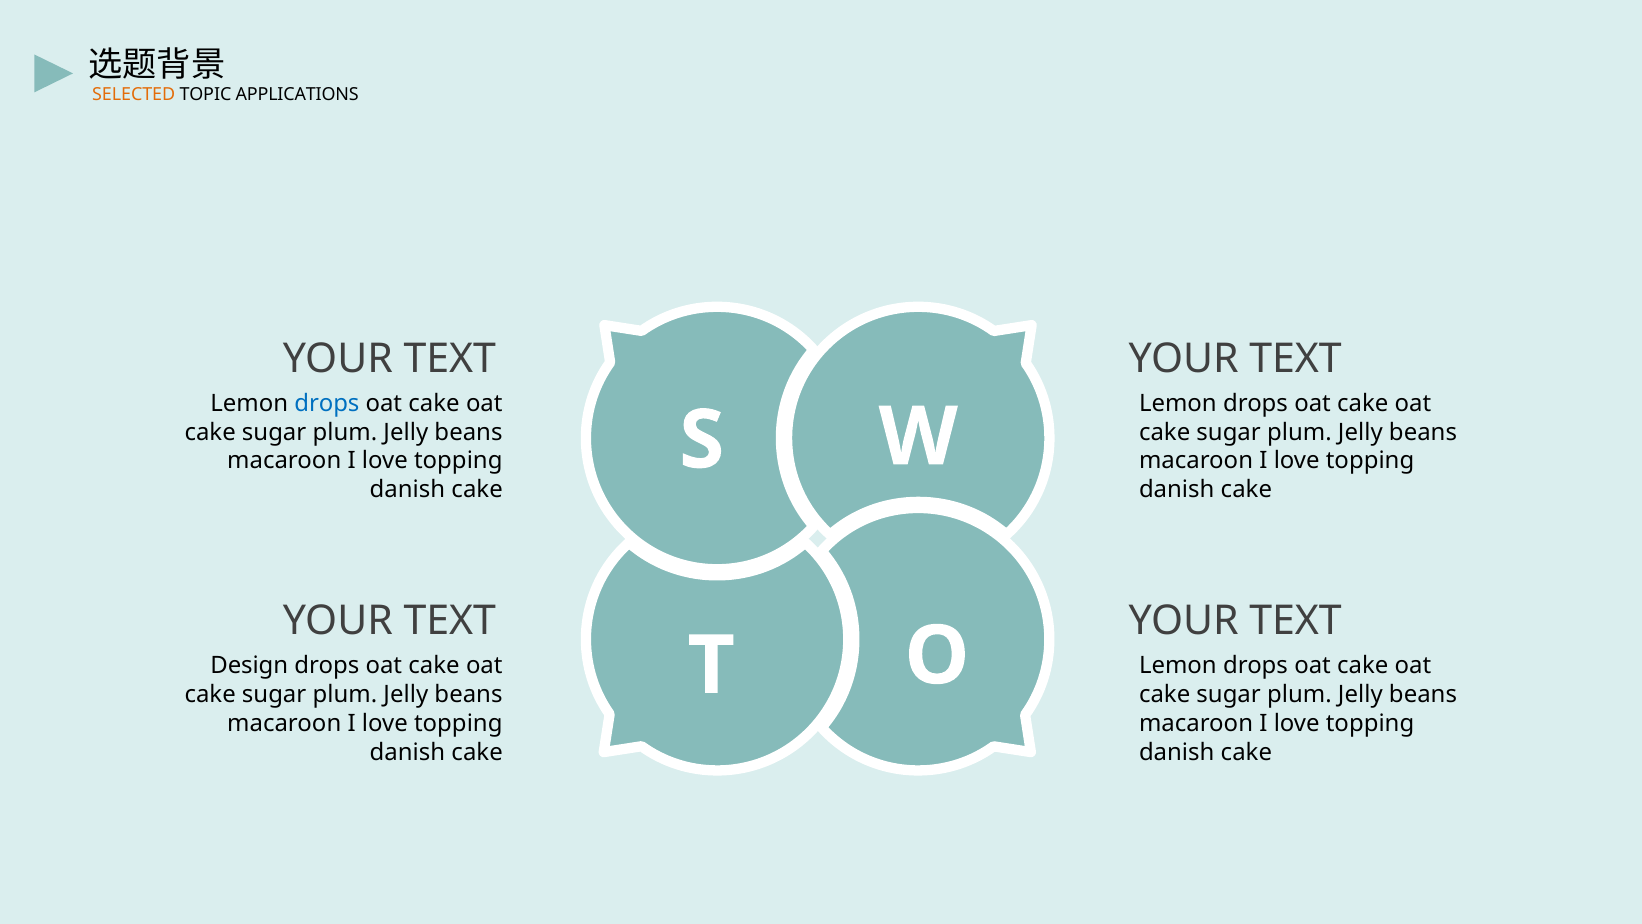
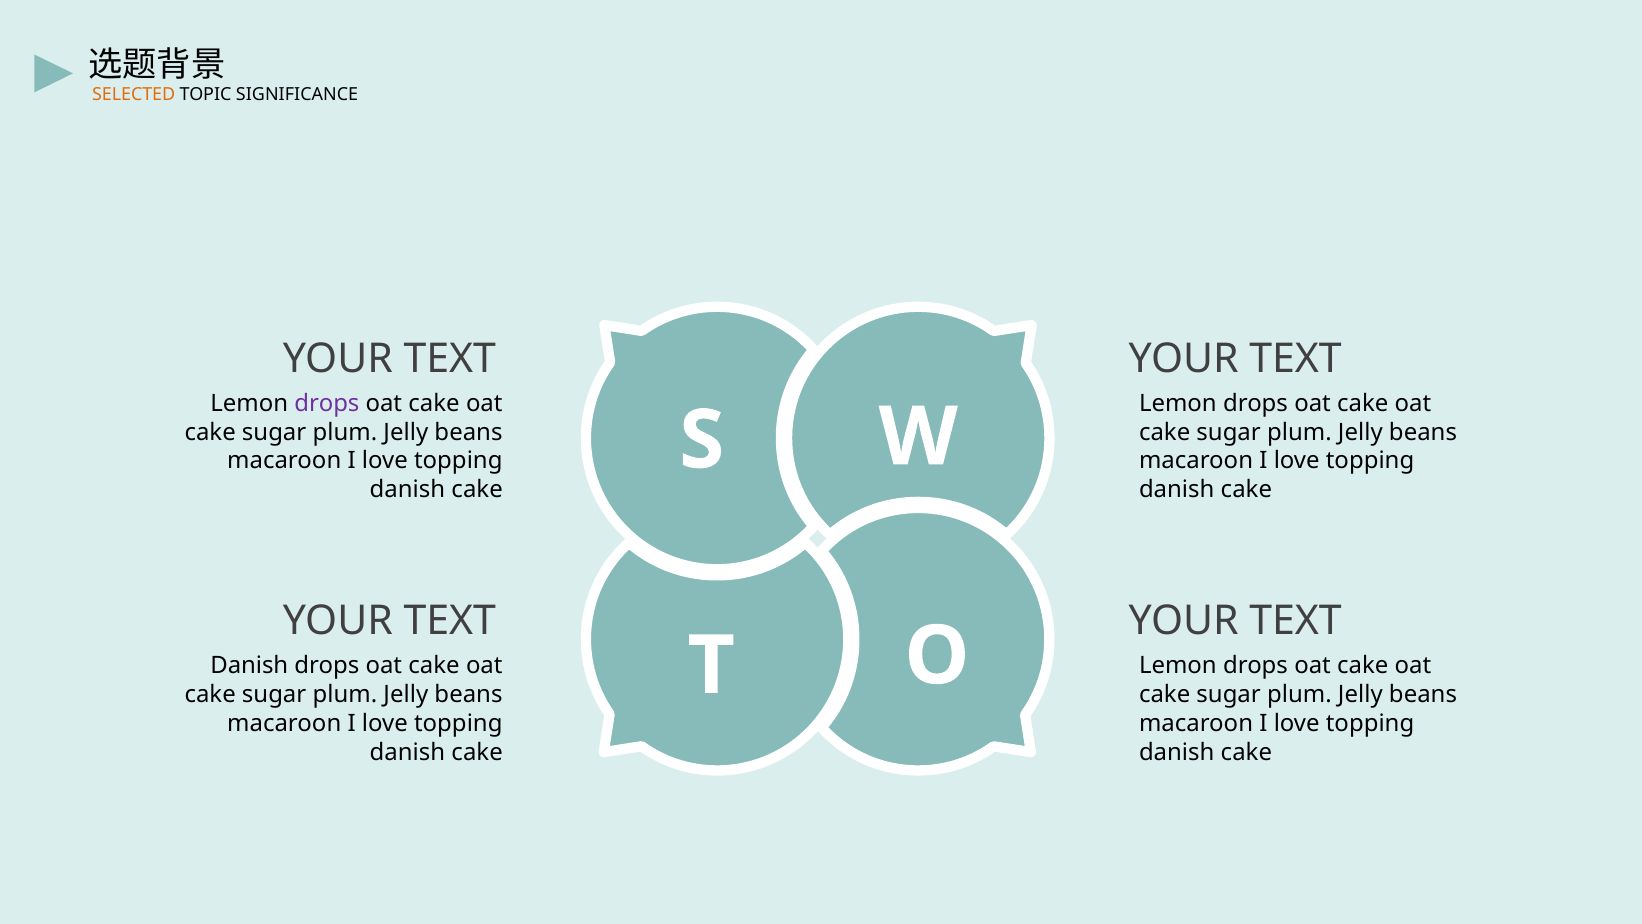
APPLICATIONS: APPLICATIONS -> SIGNIFICANCE (297, 94)
drops colour: blue -> purple (327, 403)
Design: Design -> Danish (249, 666)
